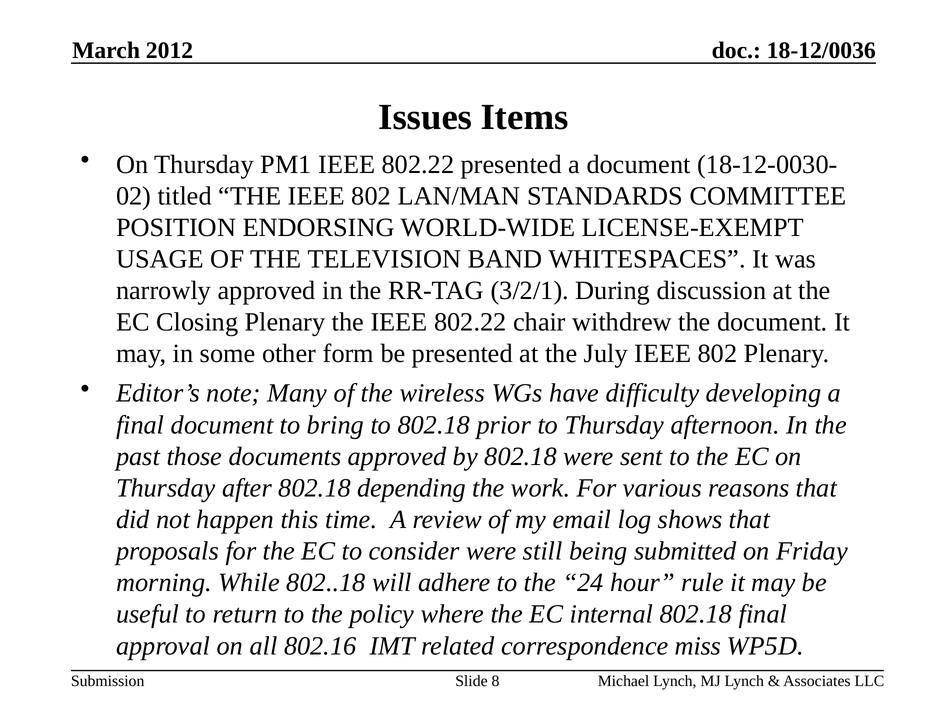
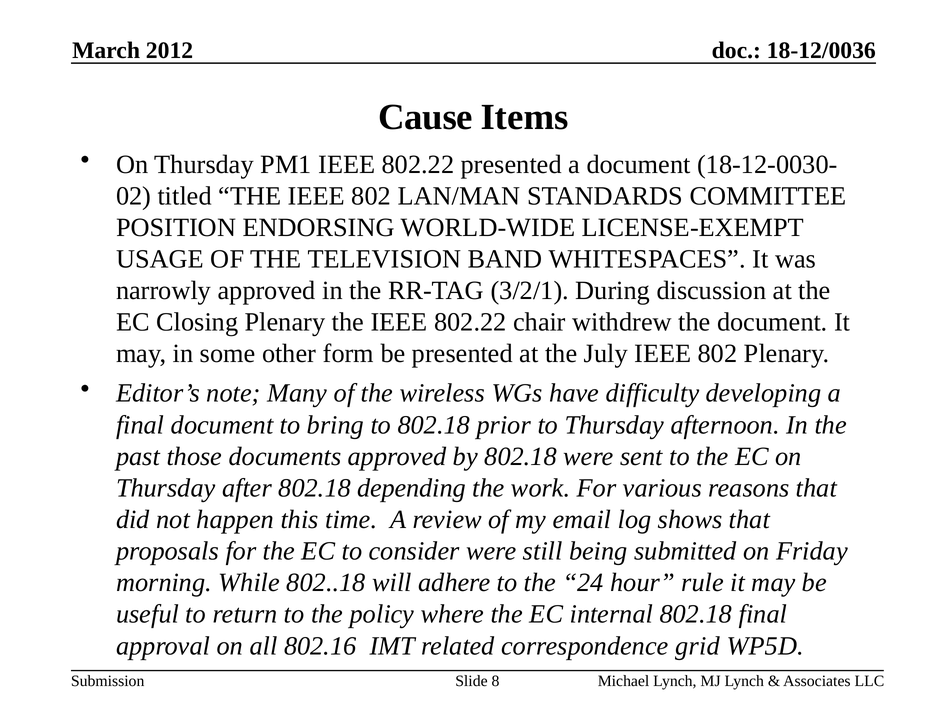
Issues: Issues -> Cause (425, 117)
miss: miss -> grid (698, 646)
